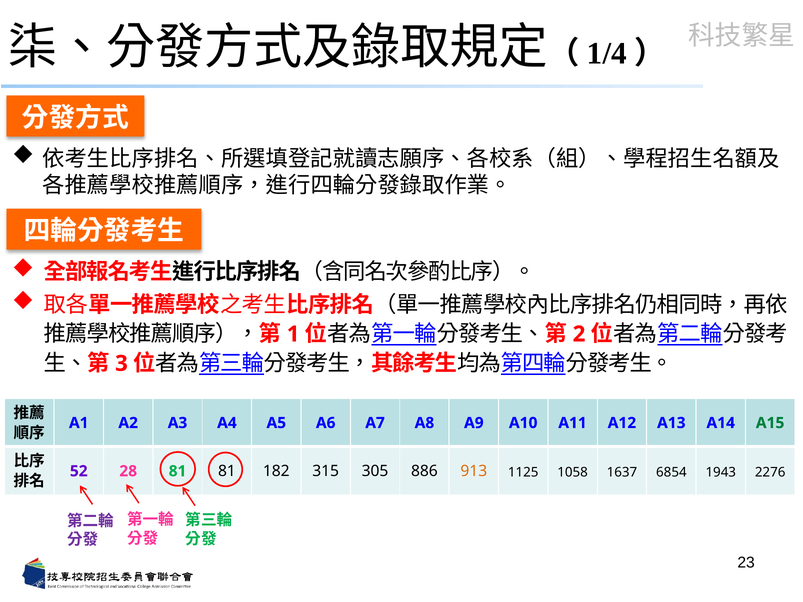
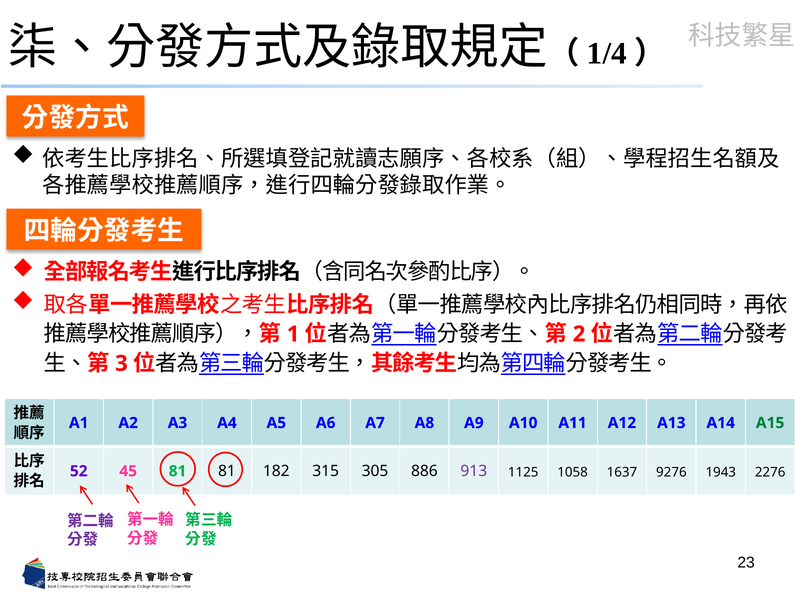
28: 28 -> 45 (128, 471)
913 colour: orange -> purple (474, 471)
6854: 6854 -> 9276 (671, 473)
